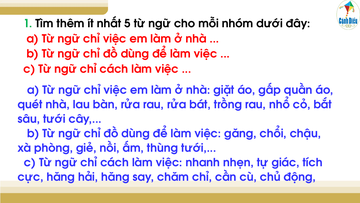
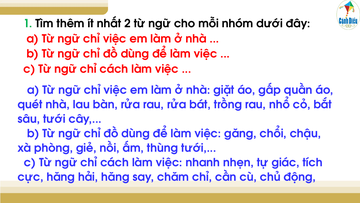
5: 5 -> 2 (127, 24)
